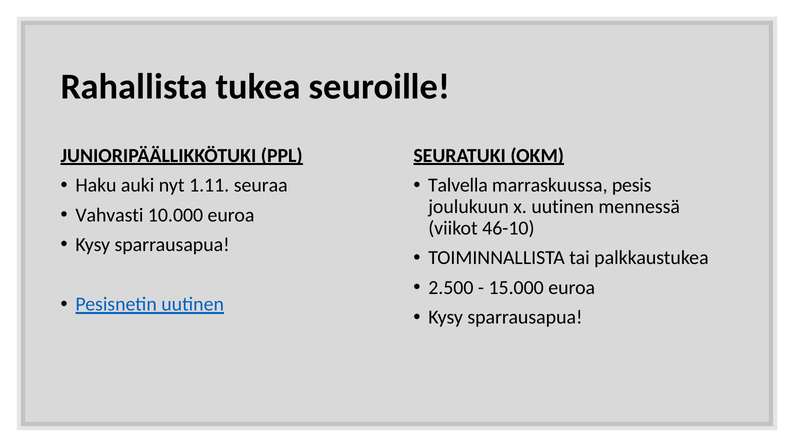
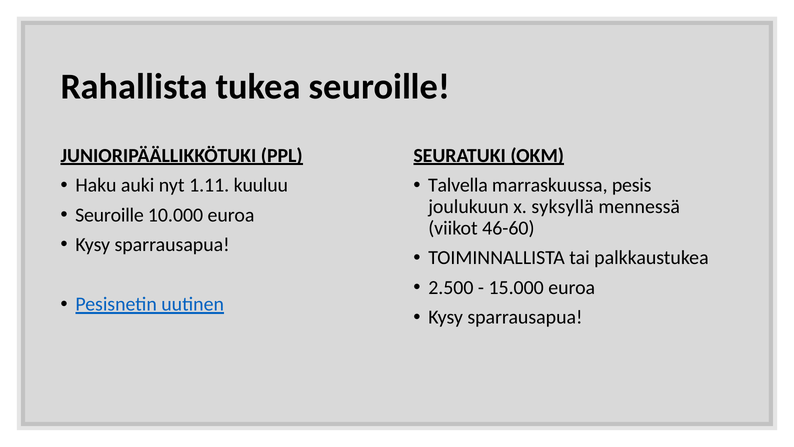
seuraa: seuraa -> kuuluu (261, 185)
x uutinen: uutinen -> syksyllä (563, 207)
Vahvasti: Vahvasti -> Seuroille (109, 215)
46-10: 46-10 -> 46-60 (508, 228)
